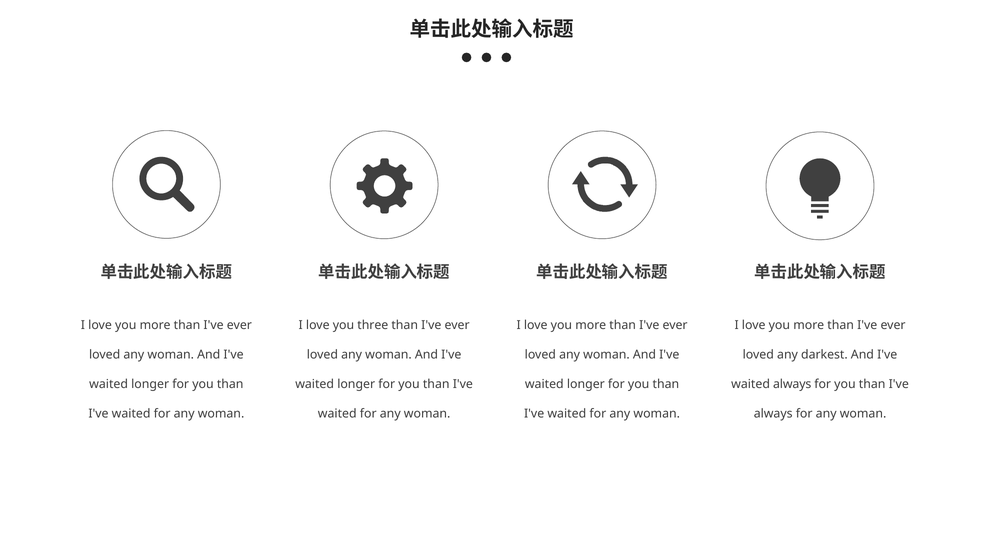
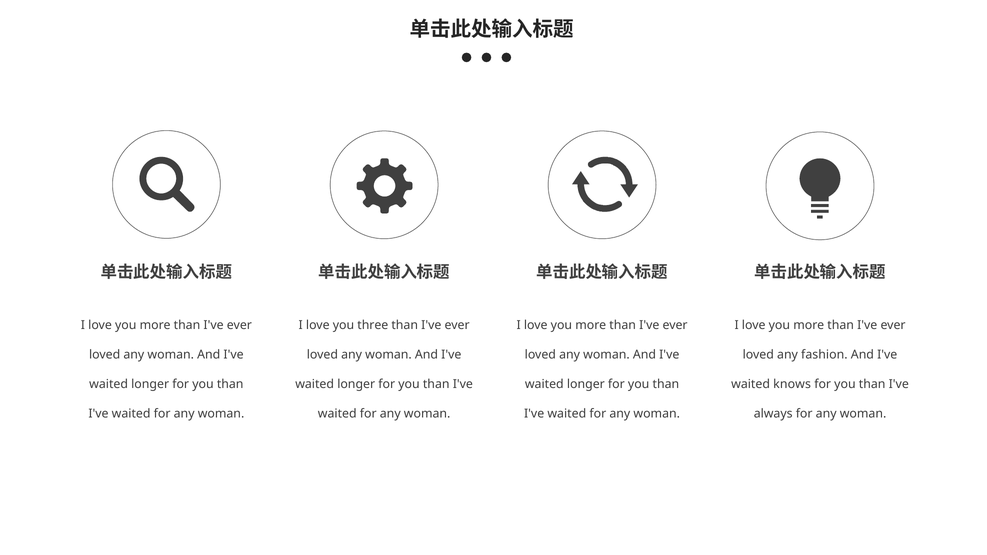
darkest: darkest -> fashion (824, 355)
waited always: always -> knows (792, 384)
